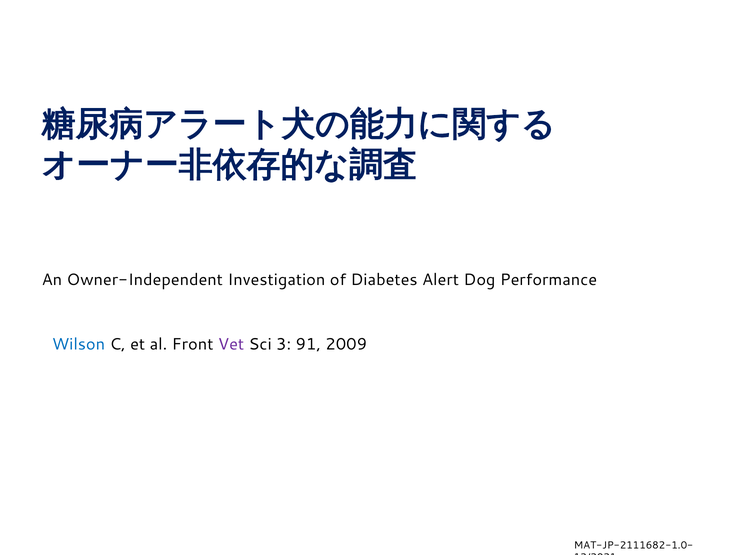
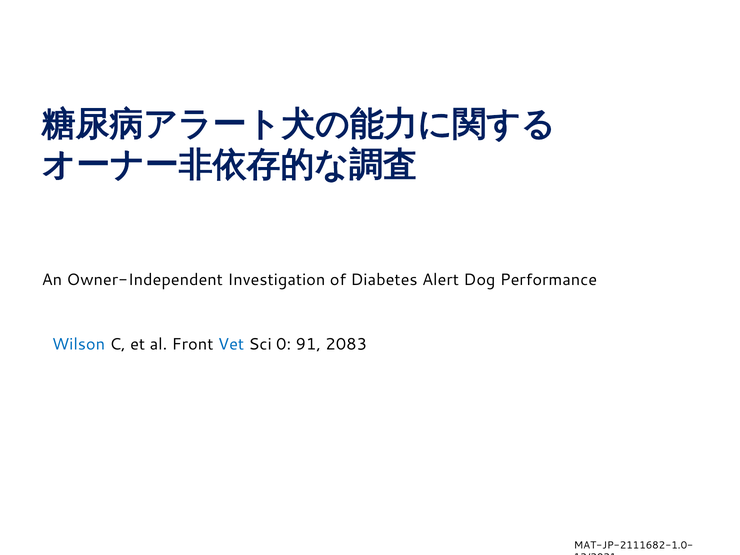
Vet colour: purple -> blue (231, 345)
3: 3 -> 0 (284, 345)
2009: 2009 -> 2083 (346, 345)
